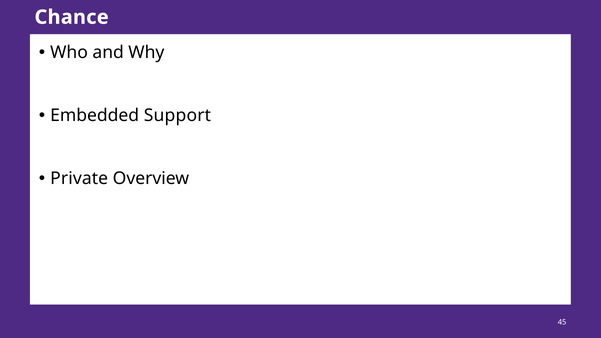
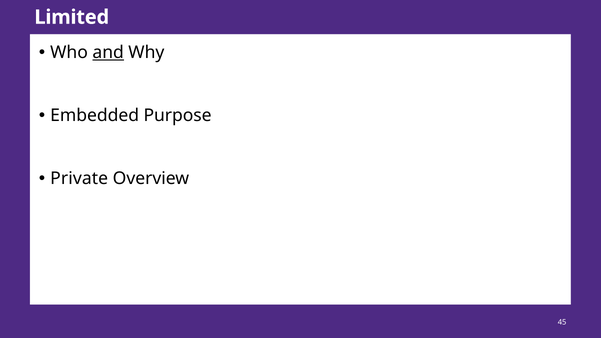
Chance: Chance -> Limited (72, 17)
and underline: none -> present (108, 53)
Support: Support -> Purpose (178, 116)
